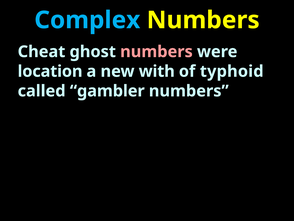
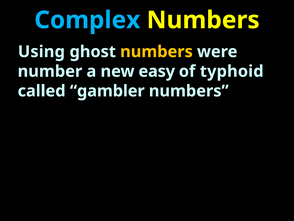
Cheat: Cheat -> Using (41, 52)
numbers colour: pink -> yellow (156, 52)
location: location -> number (50, 71)
with: with -> easy (157, 71)
